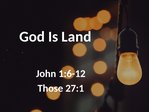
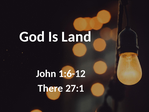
Those: Those -> There (50, 88)
